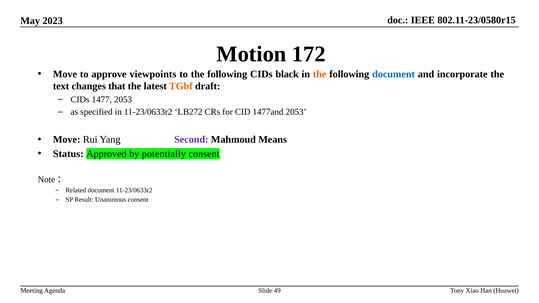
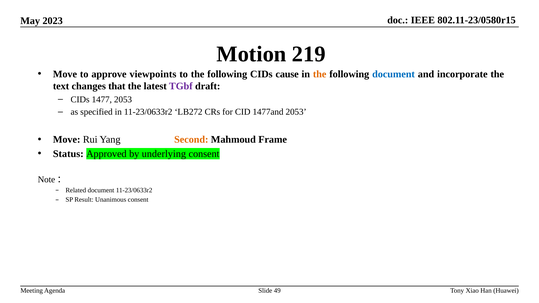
172: 172 -> 219 (309, 54)
black: black -> cause (287, 74)
TGbf colour: orange -> purple (181, 86)
Second colour: purple -> orange (191, 140)
Means: Means -> Frame (273, 140)
potentially: potentially -> underlying (164, 154)
